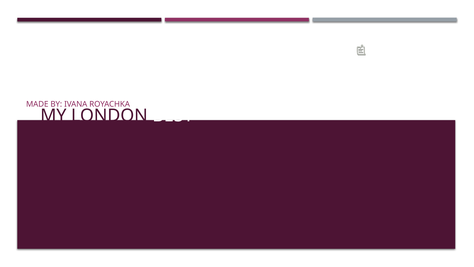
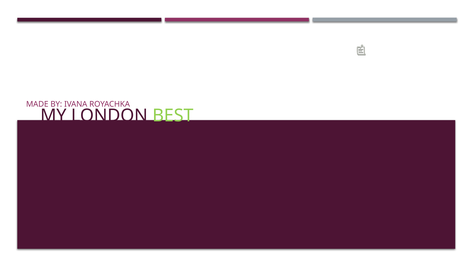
BEST colour: white -> light green (173, 115)
